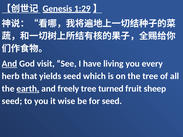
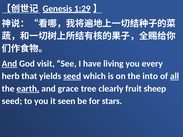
seed underline: none -> present (72, 76)
the tree: tree -> into (150, 76)
all underline: none -> present (175, 76)
freely: freely -> grace (68, 89)
turned: turned -> clearly (111, 89)
wise: wise -> seen (67, 101)
for seed: seed -> stars (112, 101)
